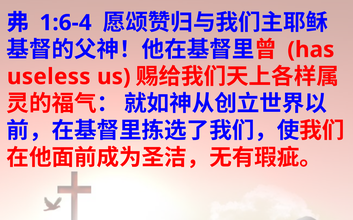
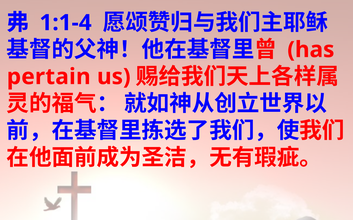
1:6-4: 1:6-4 -> 1:1-4 (66, 23)
useless: useless -> pertain (49, 77)
